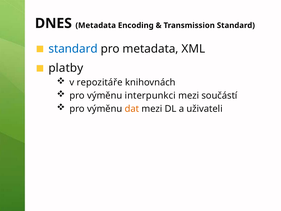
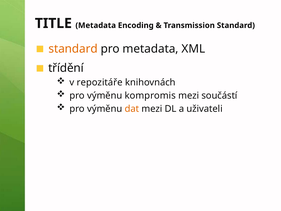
DNES: DNES -> TITLE (53, 23)
standard colour: blue -> orange (73, 49)
platby: platby -> třídění (66, 68)
interpunkci: interpunkci -> kompromis (150, 96)
